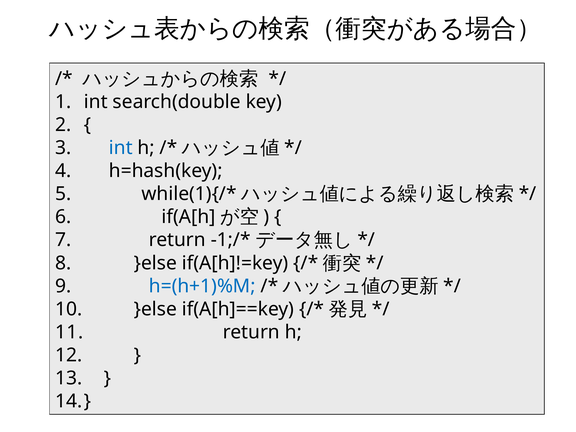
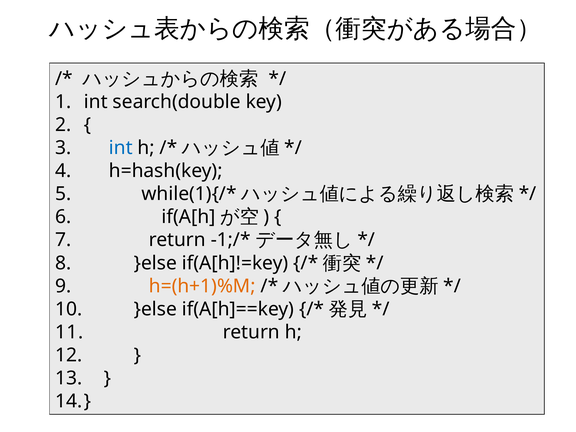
h=(h+1)%M colour: blue -> orange (202, 286)
